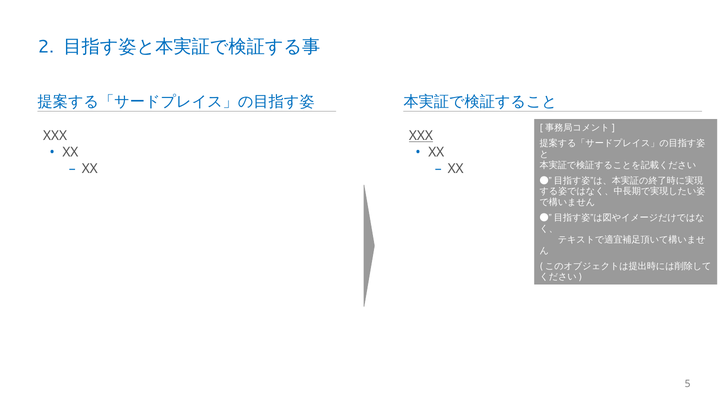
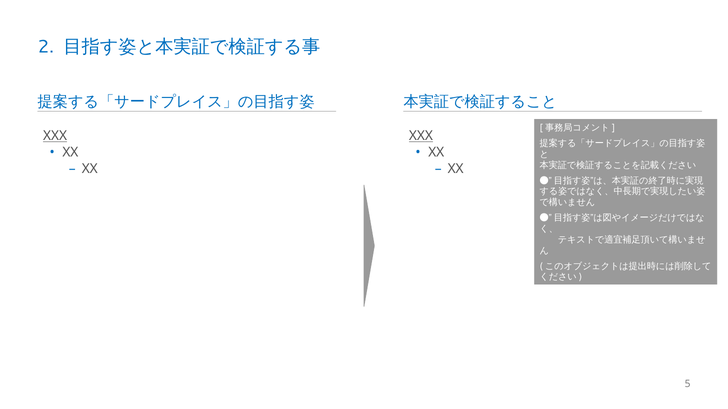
XXX underline: none -> present (55, 136)
